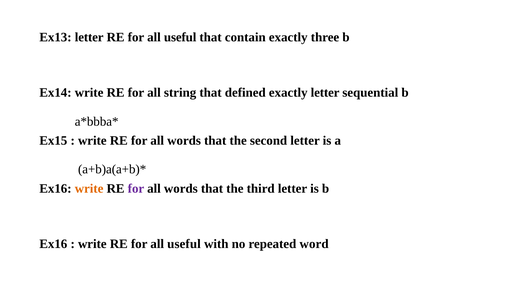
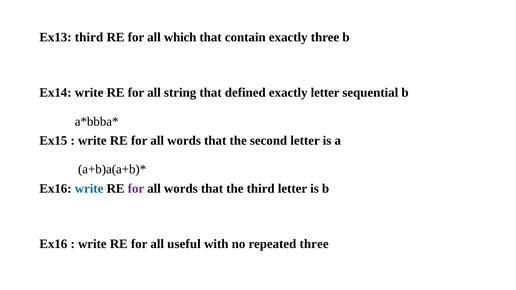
Ex13 letter: letter -> third (89, 37)
useful: useful -> which (180, 37)
write colour: orange -> blue (89, 189)
repeated word: word -> three (314, 244)
